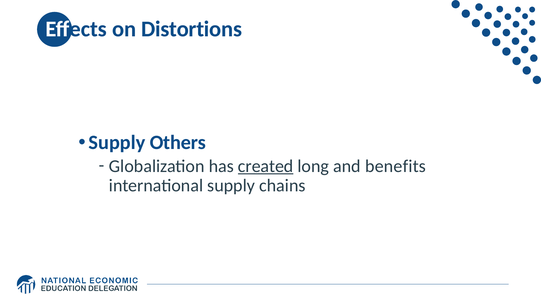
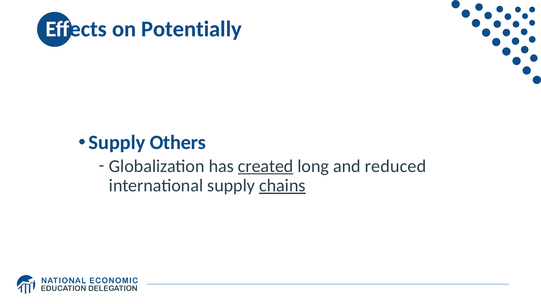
Distortions: Distortions -> Potentially (192, 29)
benefits: benefits -> reduced (396, 166)
chains underline: none -> present (282, 186)
